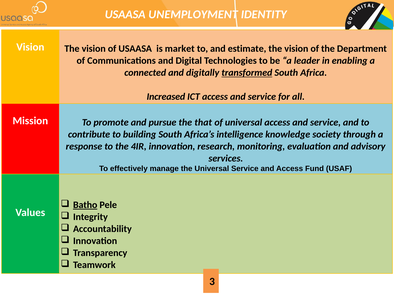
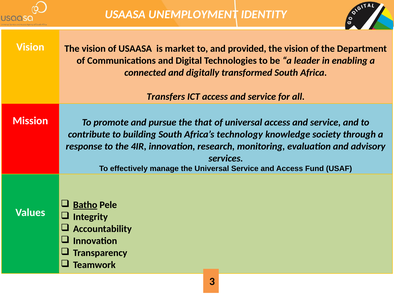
estimate: estimate -> provided (247, 49)
transformed underline: present -> none (247, 73)
Increased: Increased -> Transfers (166, 97)
intelligence: intelligence -> technology (240, 135)
